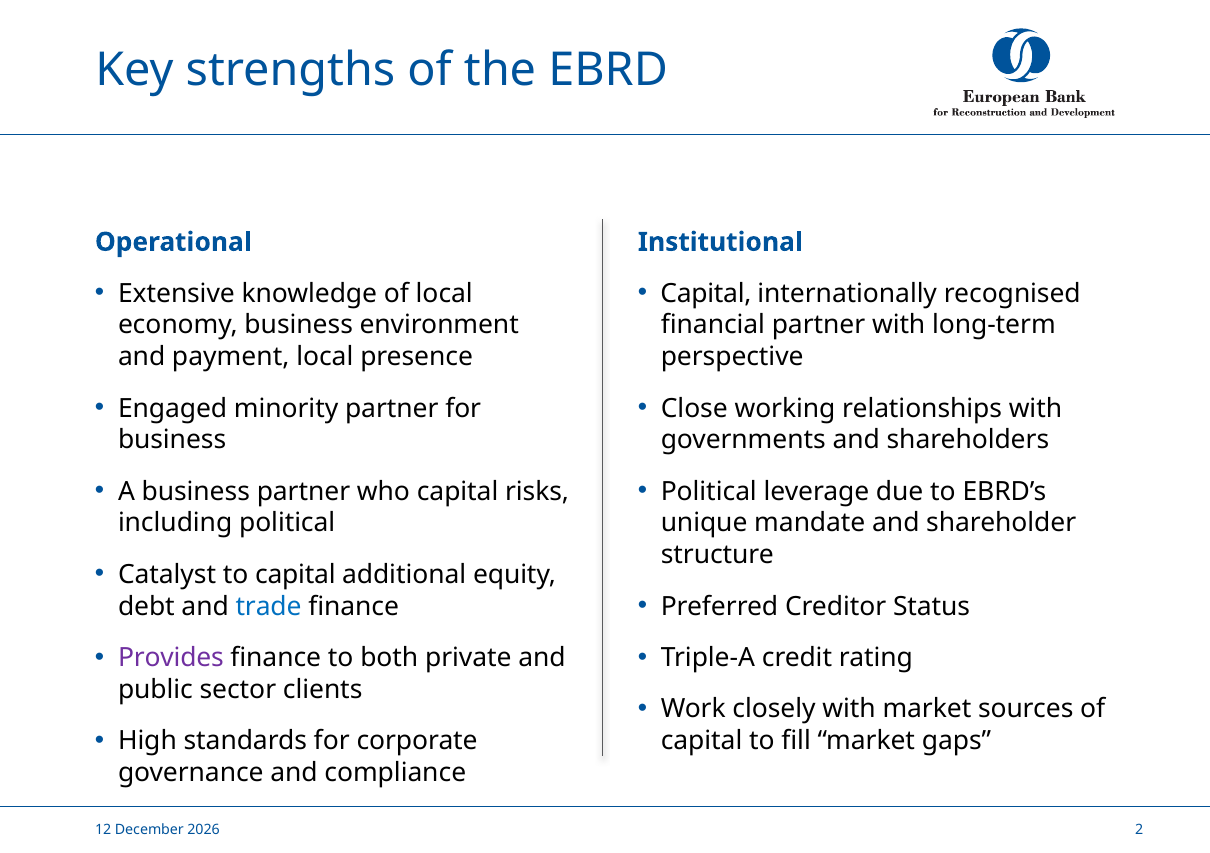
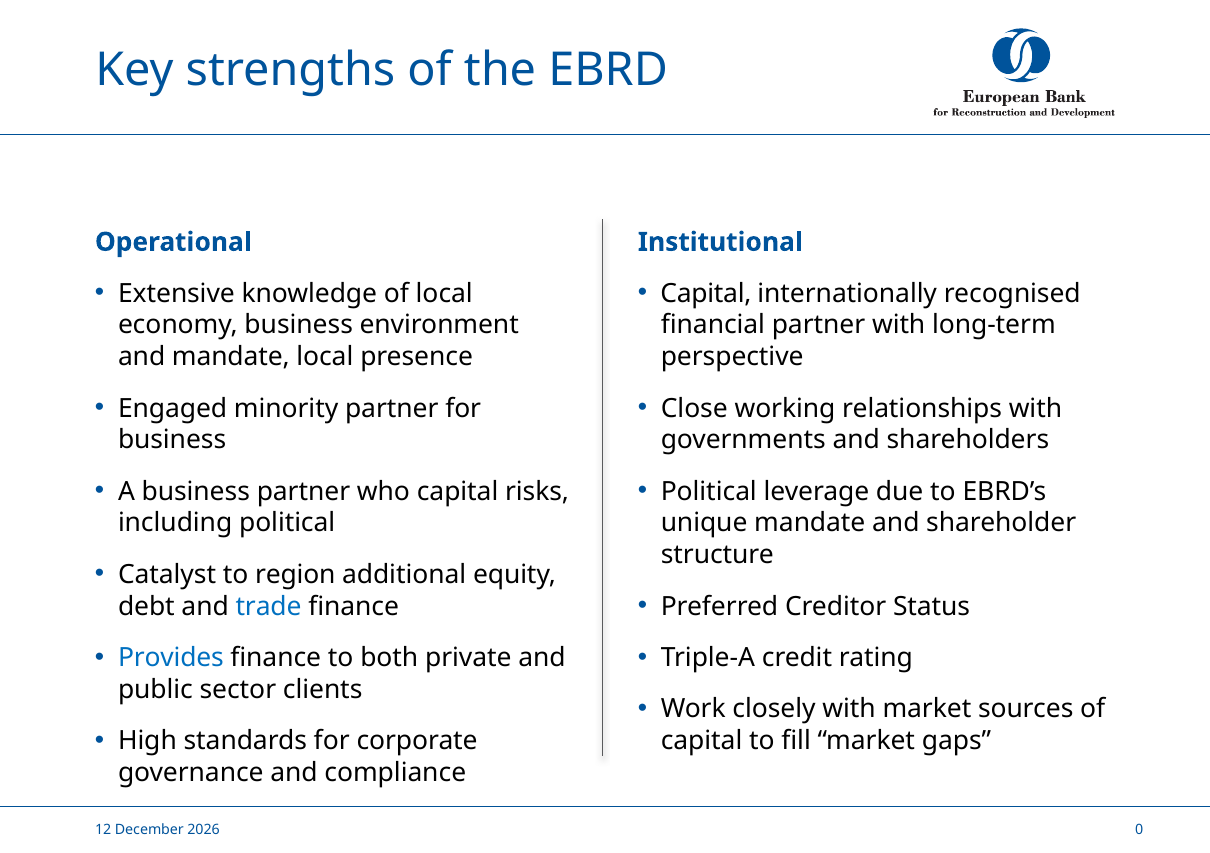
and payment: payment -> mandate (231, 357)
to capital: capital -> region (295, 575)
Provides colour: purple -> blue (171, 658)
2: 2 -> 0 (1139, 829)
